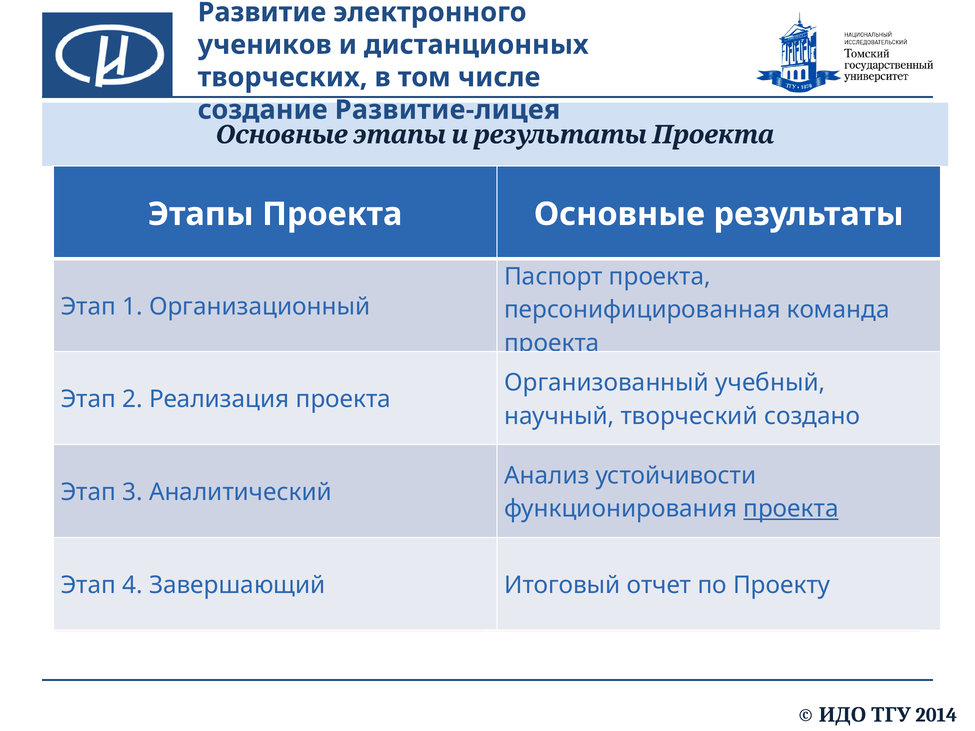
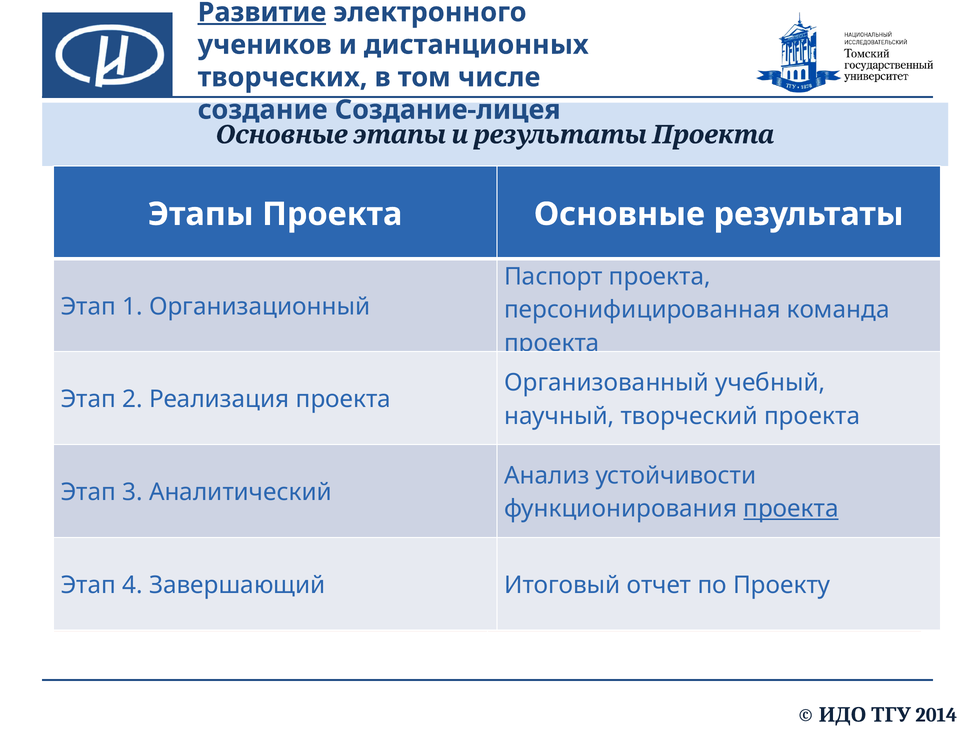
Развитие underline: none -> present (262, 12)
Развитие-лицея: Развитие-лицея -> Создание-лицея (448, 110)
создано: создано -> проекта (812, 416)
